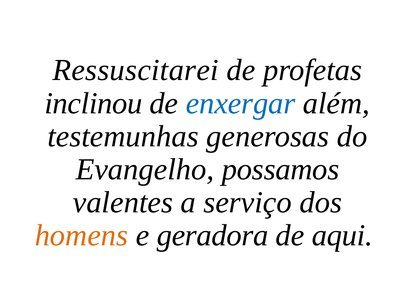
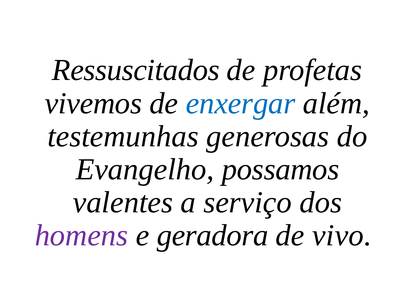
Ressuscitarei: Ressuscitarei -> Ressuscitados (136, 70)
inclinou: inclinou -> vivemos (93, 103)
homens colour: orange -> purple (81, 235)
aqui: aqui -> vivo (342, 235)
